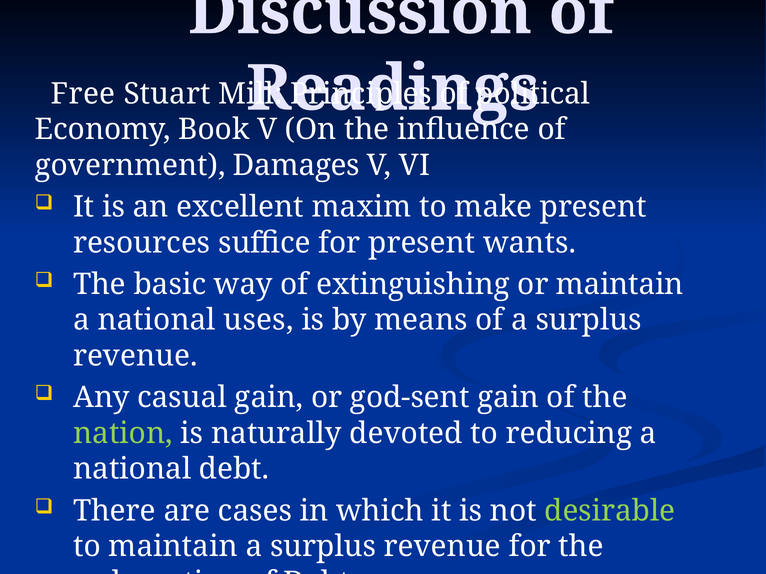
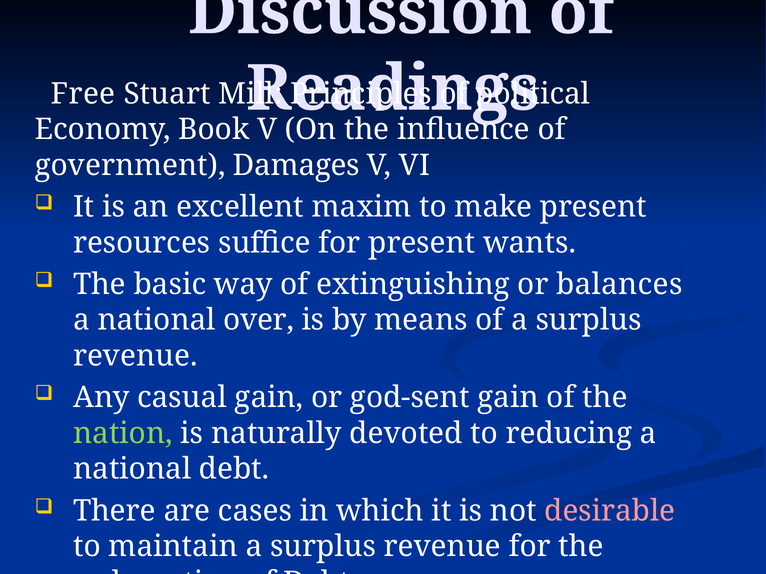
or maintain: maintain -> balances (619, 285)
uses: uses -> over (259, 320)
desirable colour: light green -> pink (610, 511)
